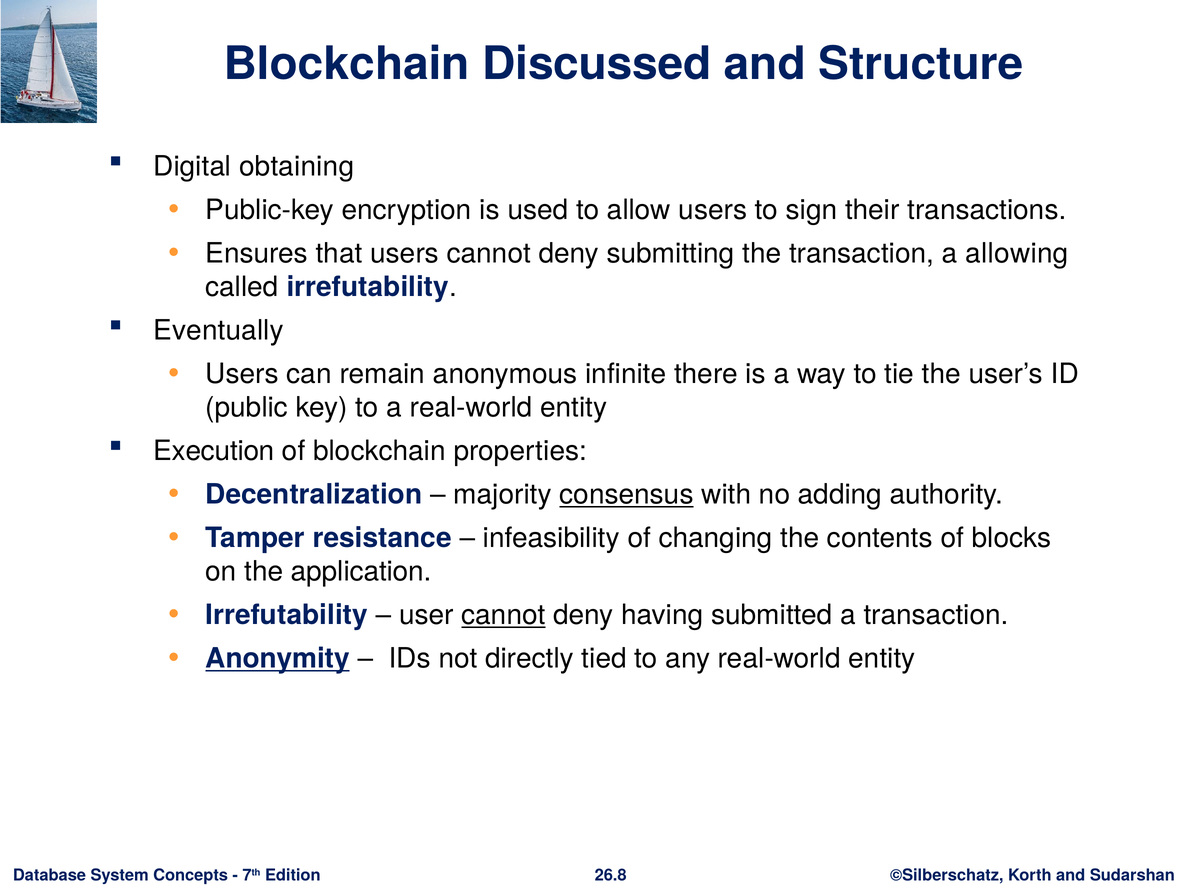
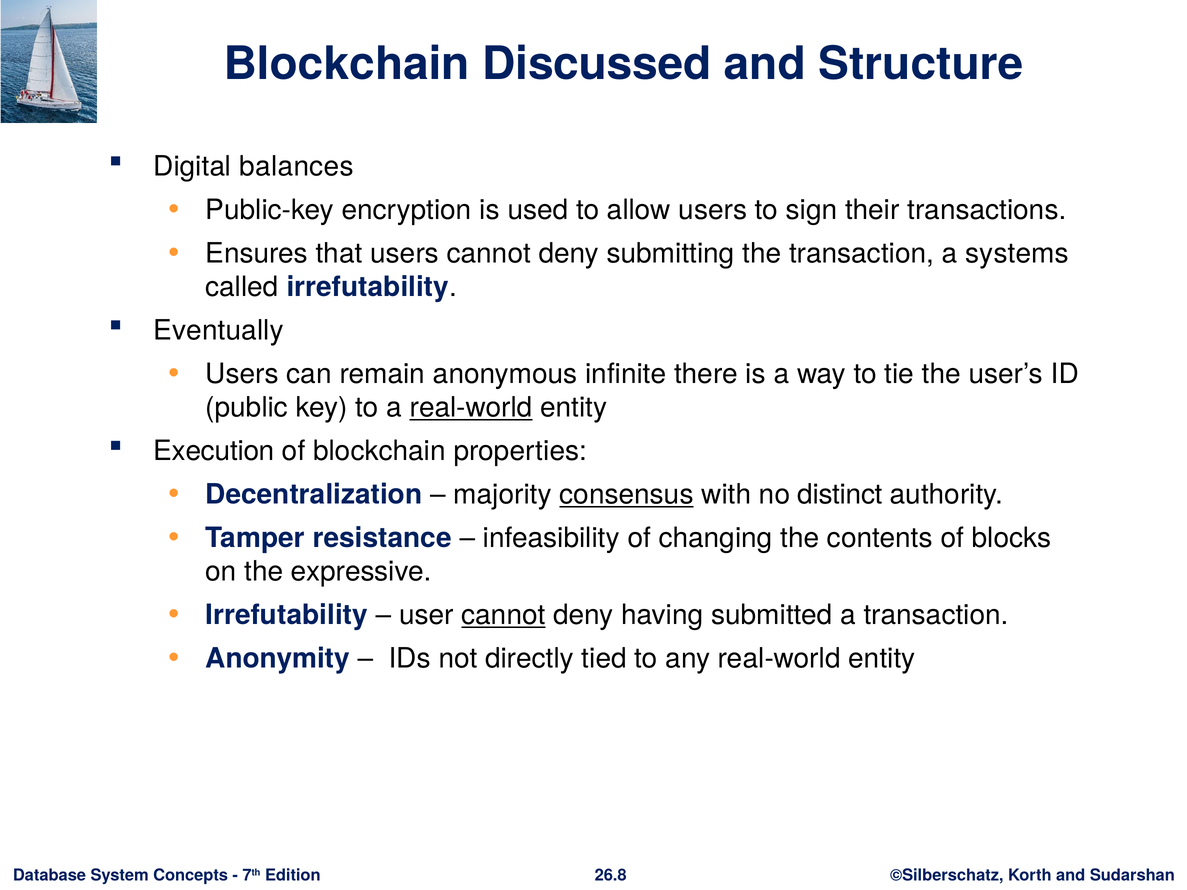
obtaining: obtaining -> balances (297, 167)
allowing: allowing -> systems (1017, 254)
real-world underline: none -> present (471, 408)
adding: adding -> distinct (840, 495)
application: application -> expressive (361, 572)
Anonymity underline: present -> none (278, 659)
